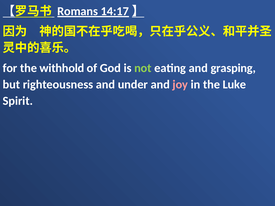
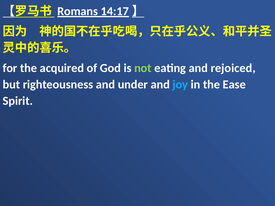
withhold: withhold -> acquired (62, 68)
grasping: grasping -> rejoiced (233, 68)
joy colour: pink -> light blue (180, 85)
Luke: Luke -> Ease (234, 85)
